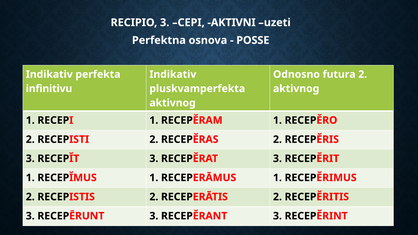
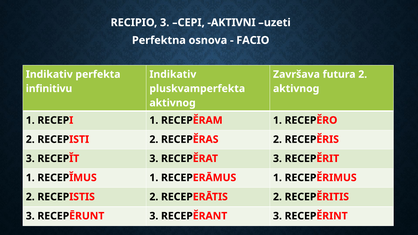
POSSE: POSSE -> FACIO (253, 40)
Odnosno: Odnosno -> Završava (296, 74)
